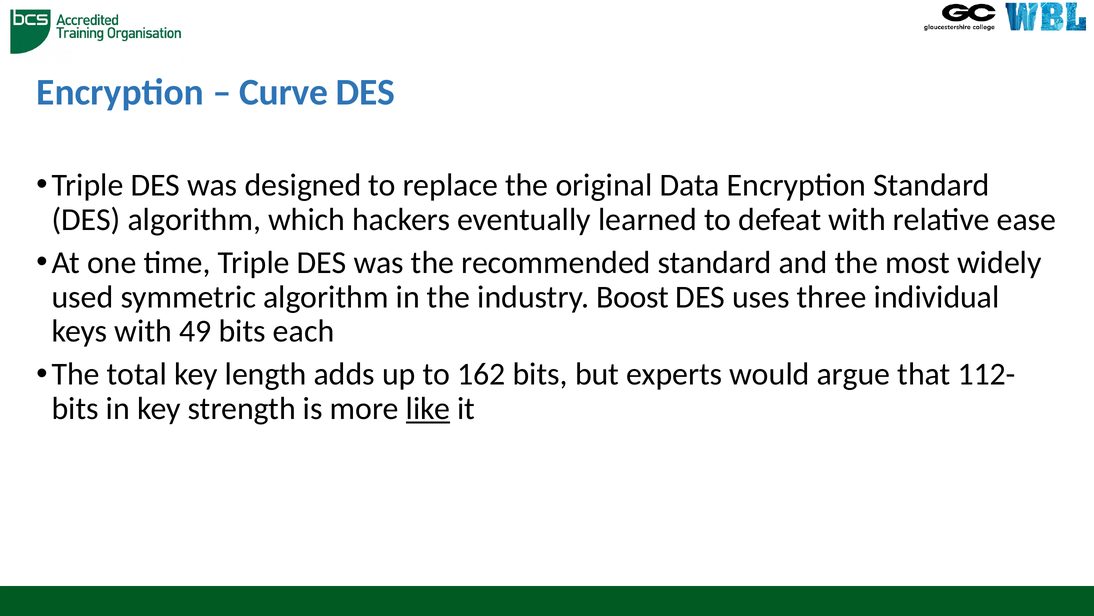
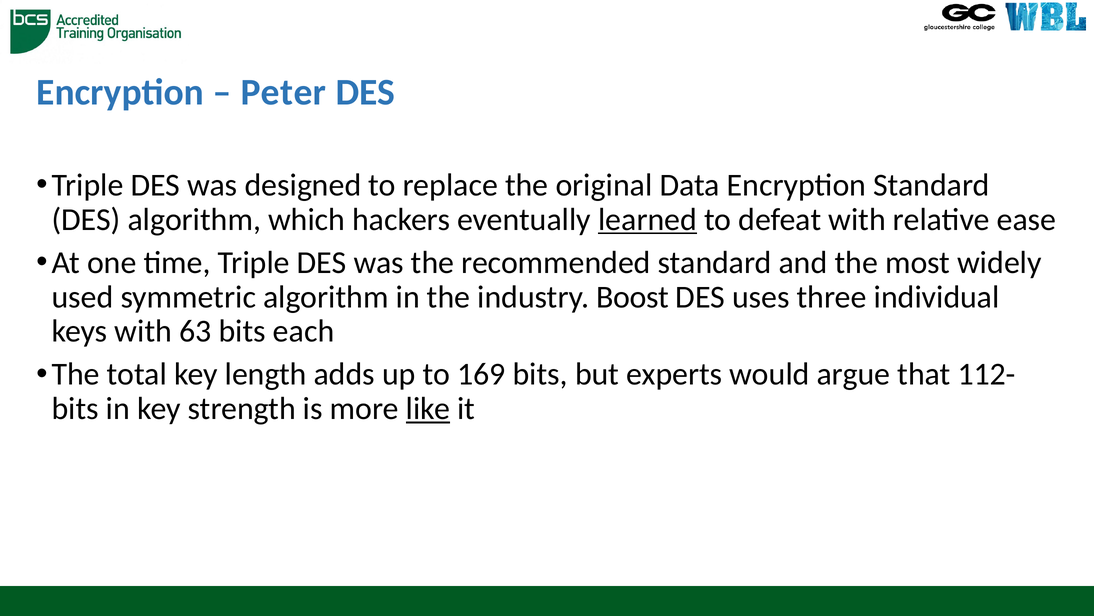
Curve: Curve -> Peter (283, 92)
learned underline: none -> present (648, 219)
49: 49 -> 63 (195, 331)
162: 162 -> 169 (481, 374)
